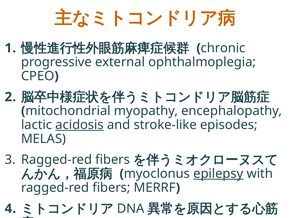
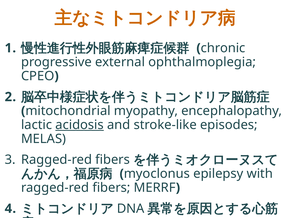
epilepsy underline: present -> none (218, 174)
